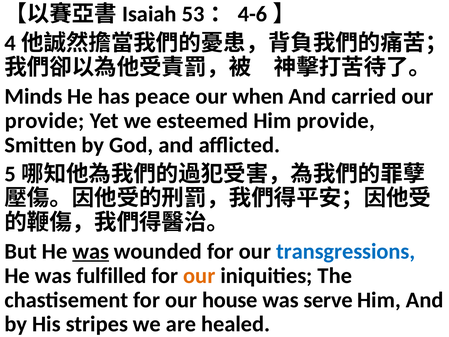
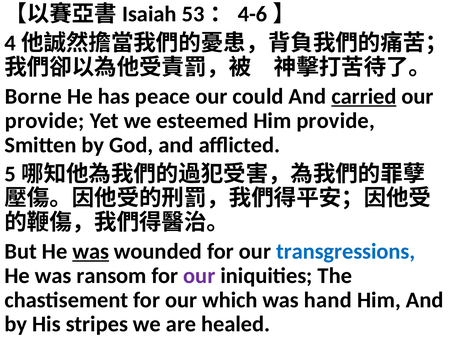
Minds: Minds -> Borne (33, 96)
when: when -> could (258, 96)
carried underline: none -> present (364, 96)
fulfilled: fulfilled -> ransom (112, 275)
our colour: orange -> purple (199, 275)
house: house -> which (230, 300)
serve: serve -> hand (328, 300)
